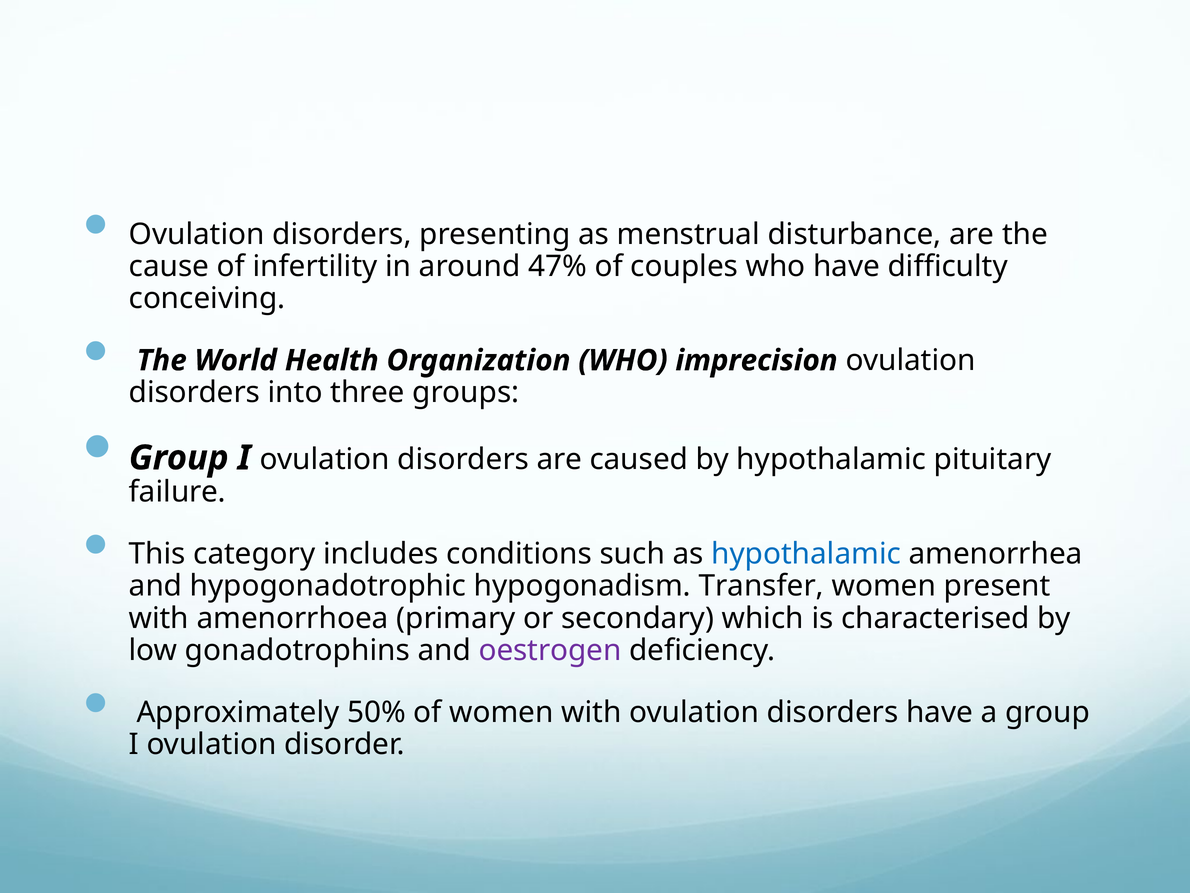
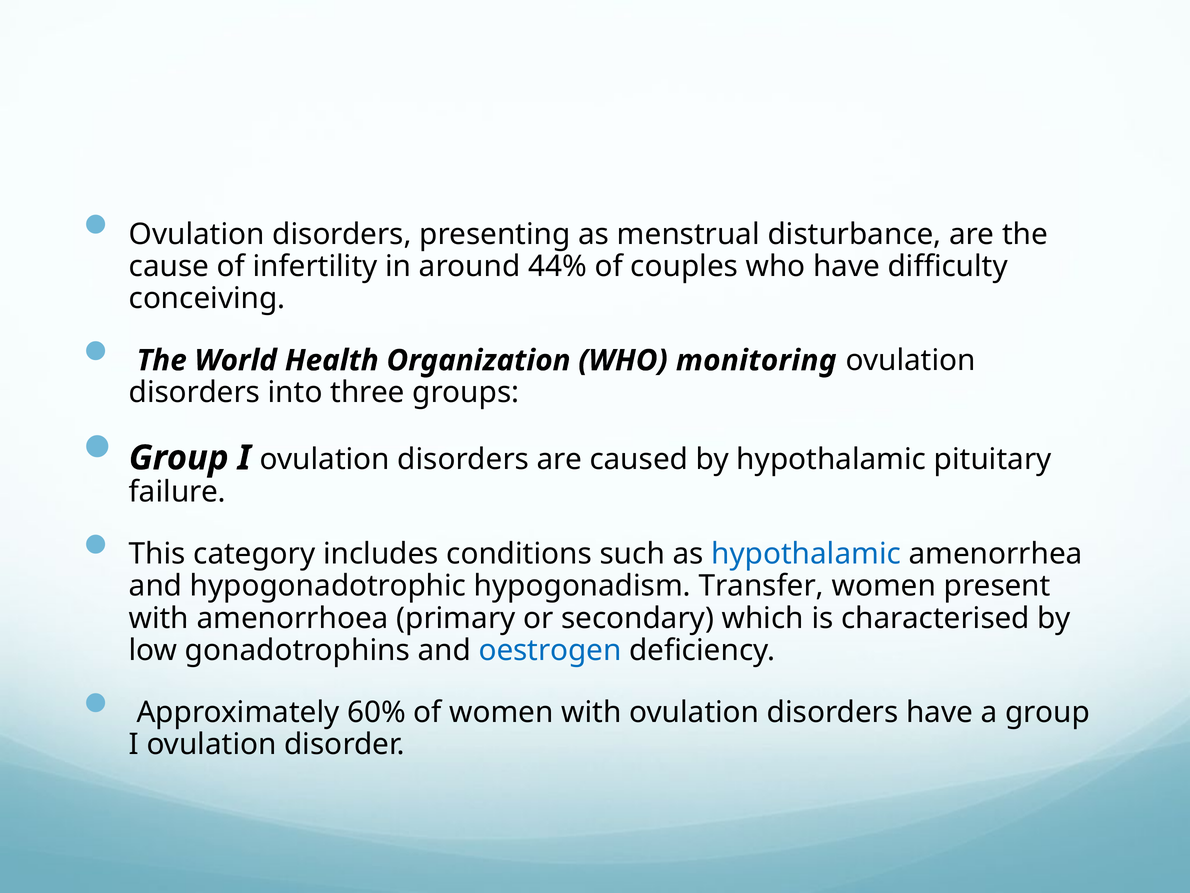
47%: 47% -> 44% (557, 266)
imprecision: imprecision -> monitoring (756, 360)
oestrogen colour: purple -> blue (550, 650)
50%: 50% -> 60% (376, 712)
